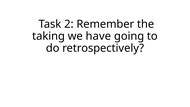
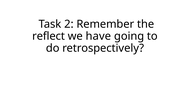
taking: taking -> reflect (49, 36)
